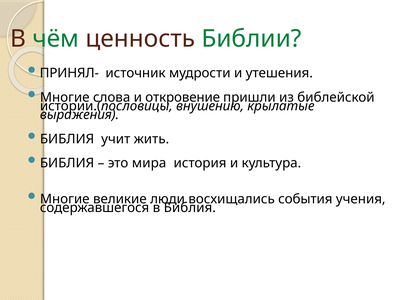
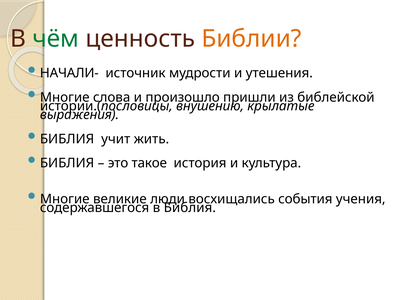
Библии colour: green -> orange (251, 39)
ПРИНЯЛ-: ПРИНЯЛ- -> НАЧАЛИ- (69, 73)
откровение: откровение -> произошло (183, 97)
мира: мира -> такое (149, 163)
